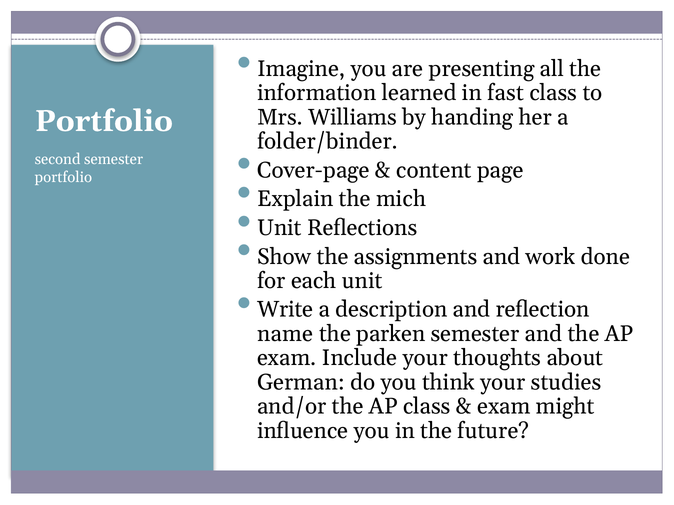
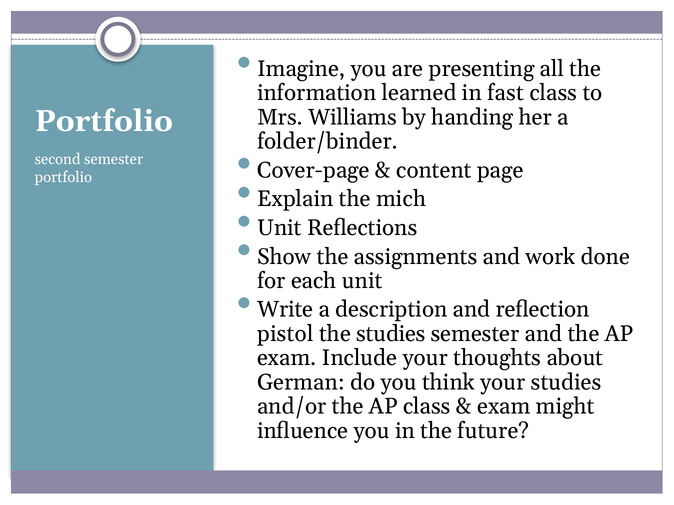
name: name -> pistol (285, 334)
the parken: parken -> studies (391, 334)
